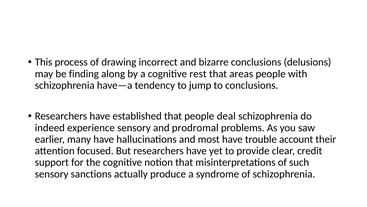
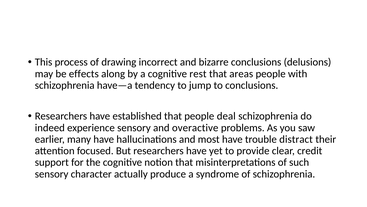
finding: finding -> effects (84, 74)
prodromal: prodromal -> overactive (195, 127)
account: account -> distract (296, 139)
sanctions: sanctions -> character (91, 174)
